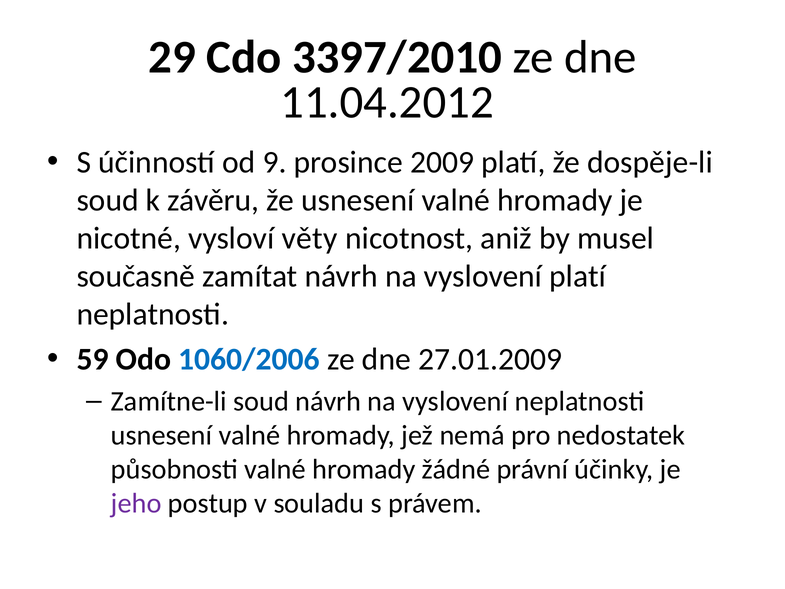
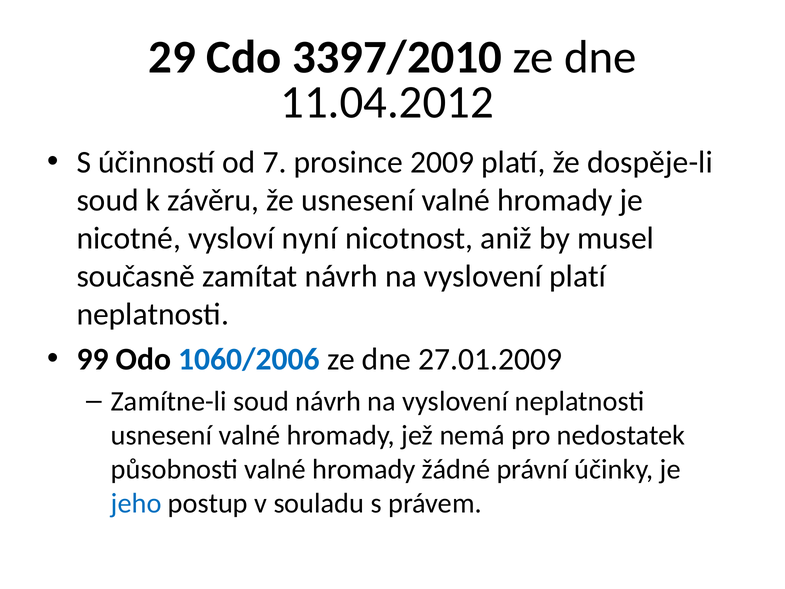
9: 9 -> 7 (275, 162)
věty: věty -> nyní (310, 238)
59: 59 -> 99 (93, 359)
jeho colour: purple -> blue (136, 503)
